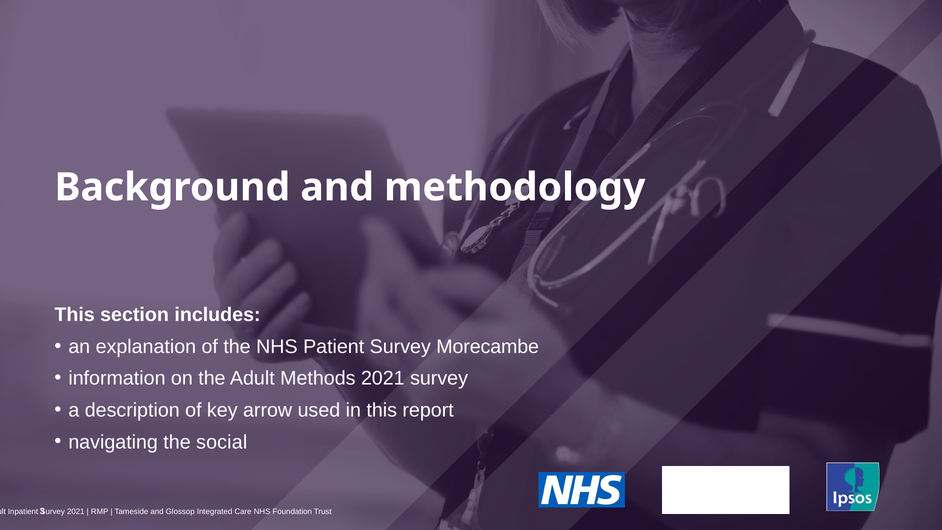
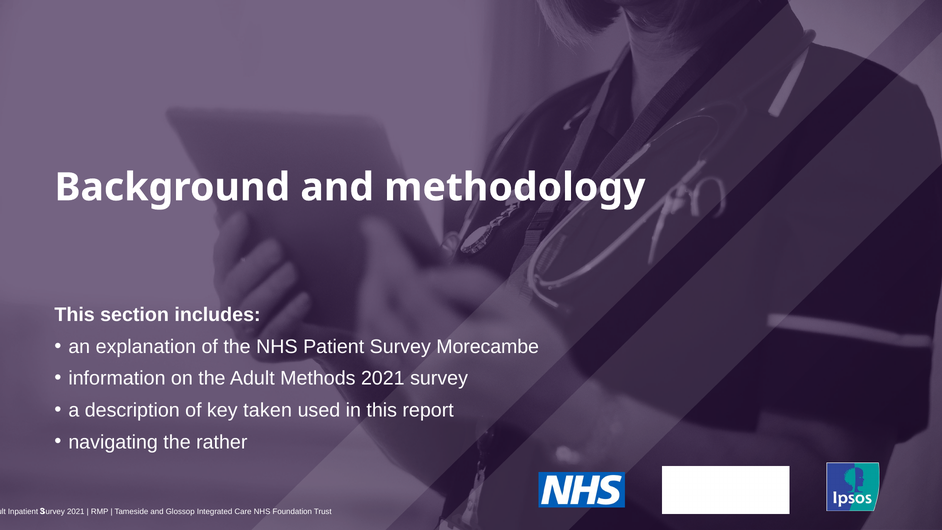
arrow: arrow -> taken (268, 410)
social: social -> rather (222, 442)
